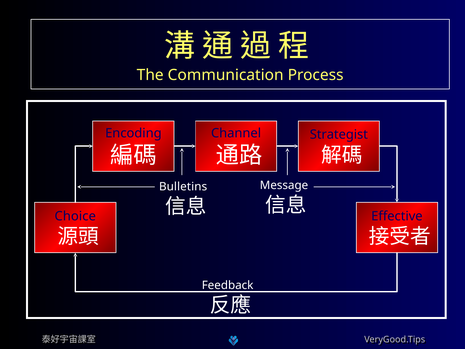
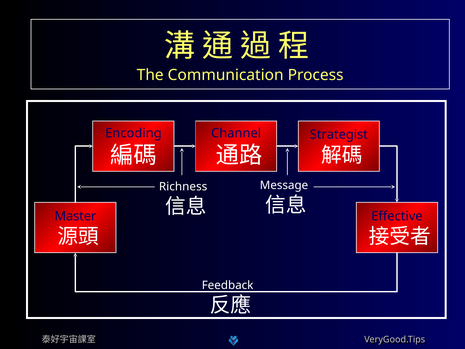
Bulletins: Bulletins -> Richness (183, 187)
Choice: Choice -> Master (75, 216)
